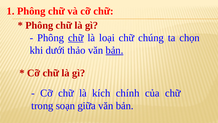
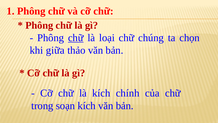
dưới: dưới -> giữa (55, 50)
bản underline: present -> none (114, 50)
soạn giữa: giữa -> kích (87, 105)
